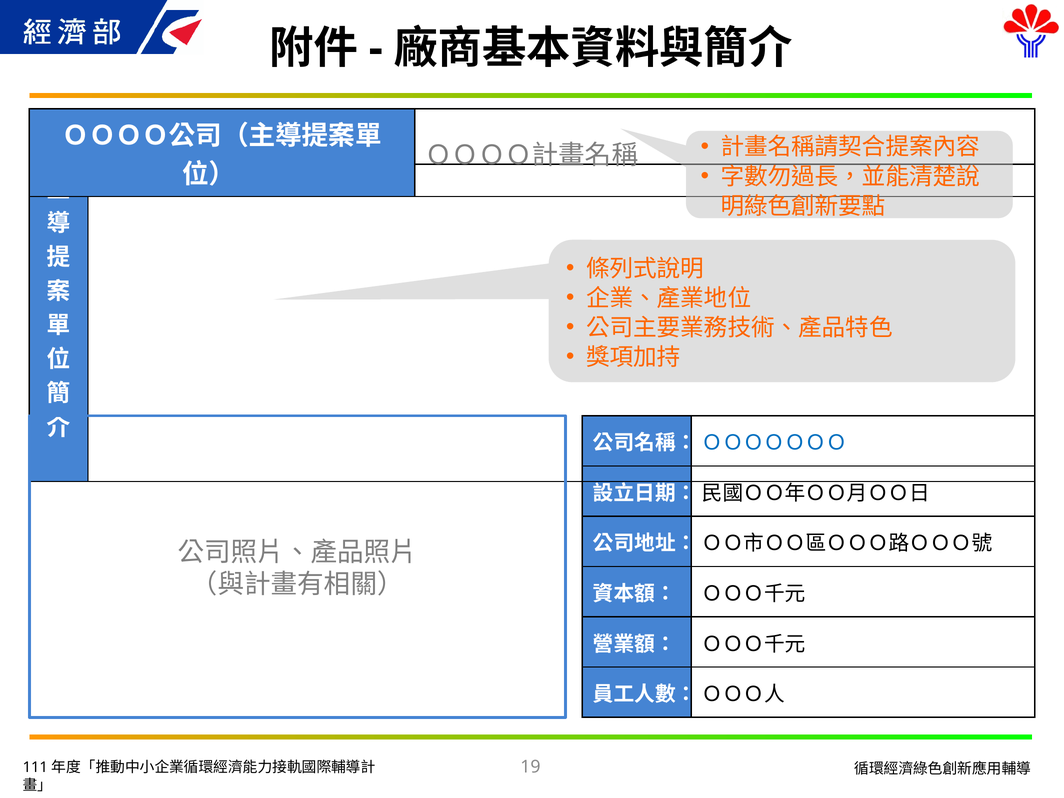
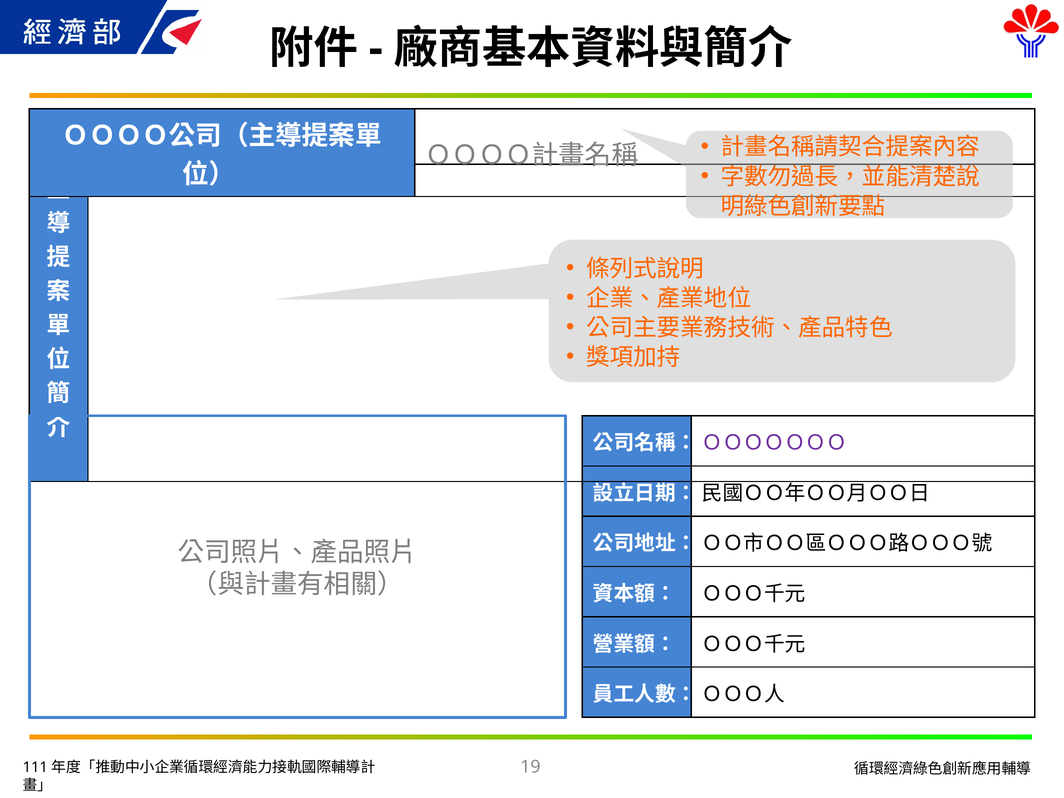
ＯＯＯＯＯＯＯ colour: blue -> purple (774, 443)
